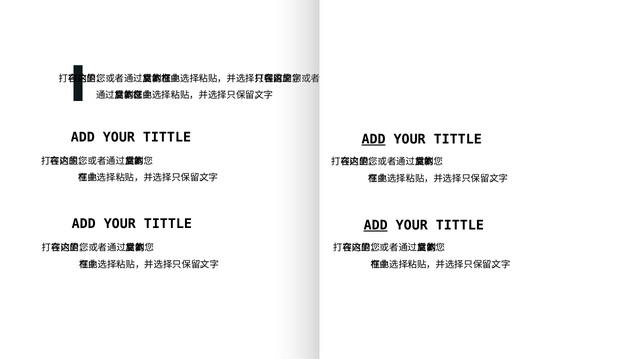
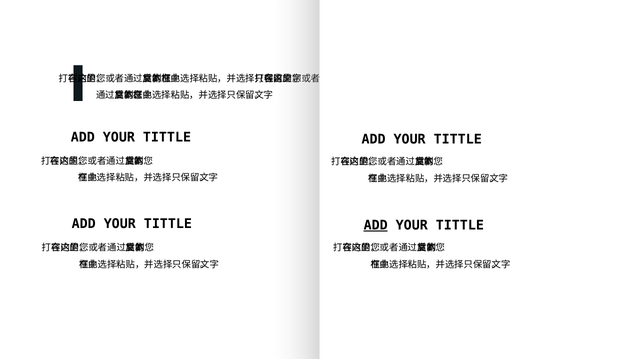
ADD underline: present -> none (374, 139)
